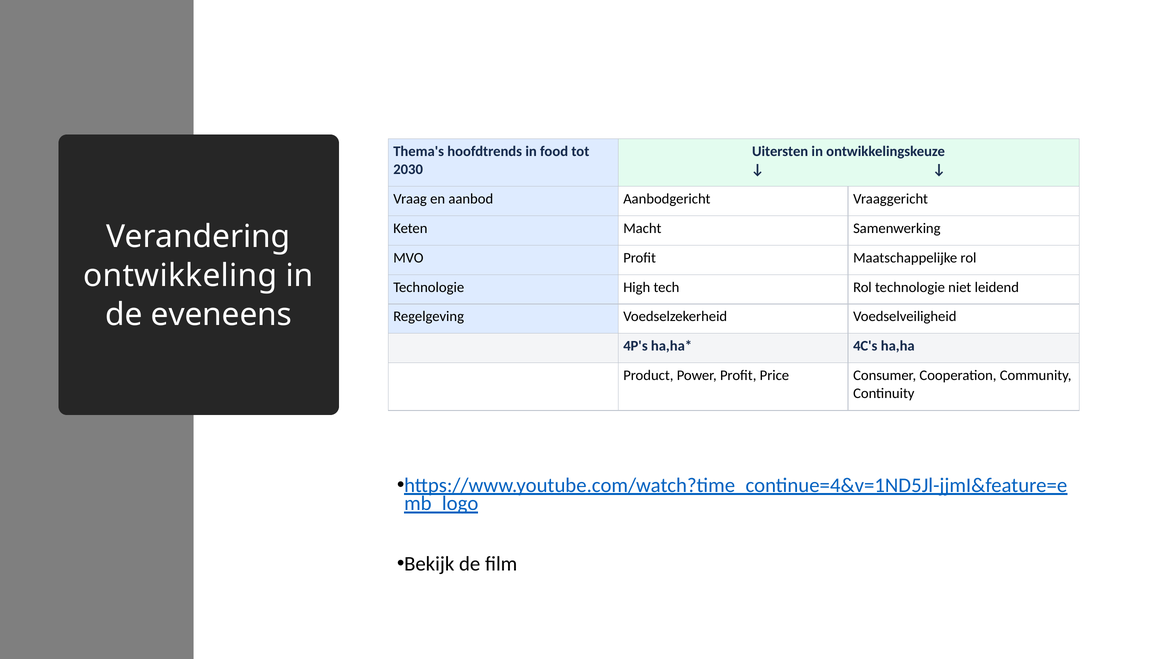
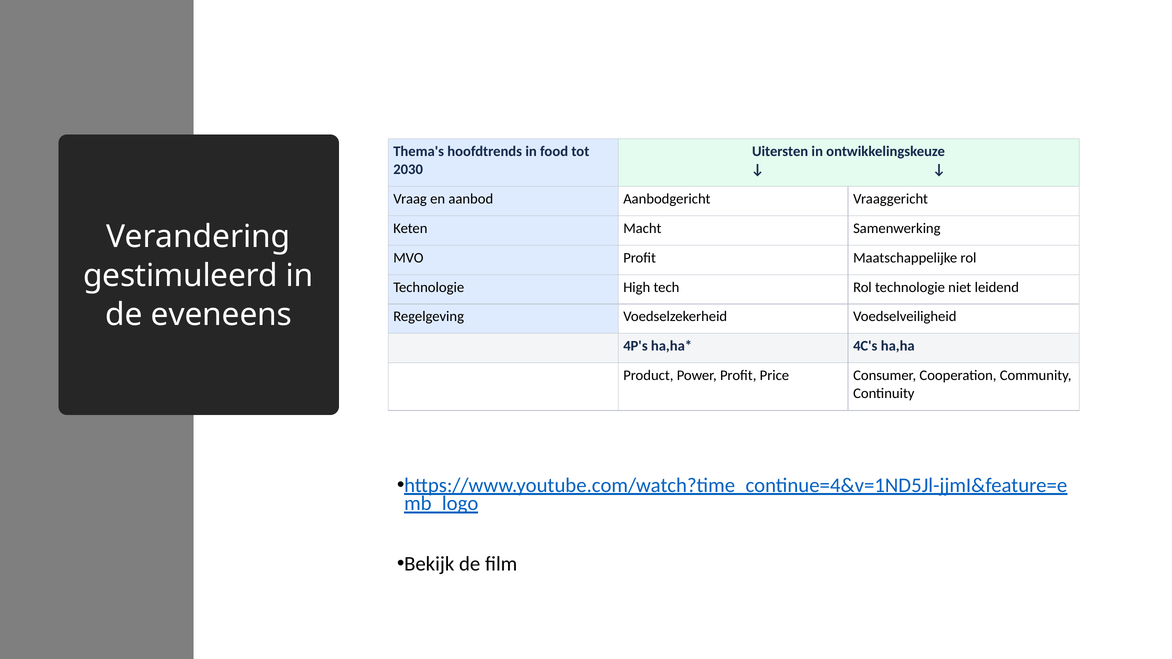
ontwikkeling: ontwikkeling -> gestimuleerd (181, 276)
